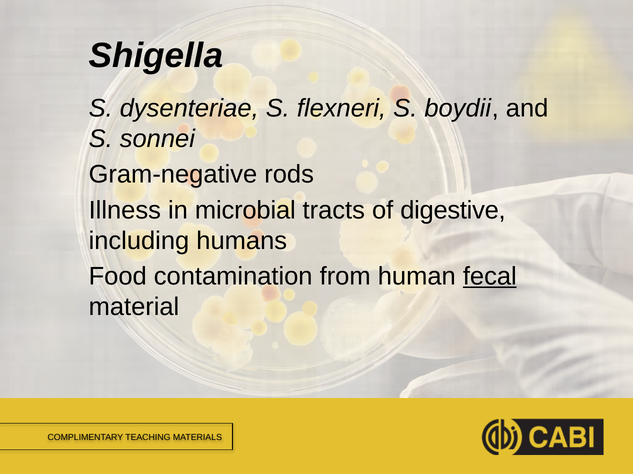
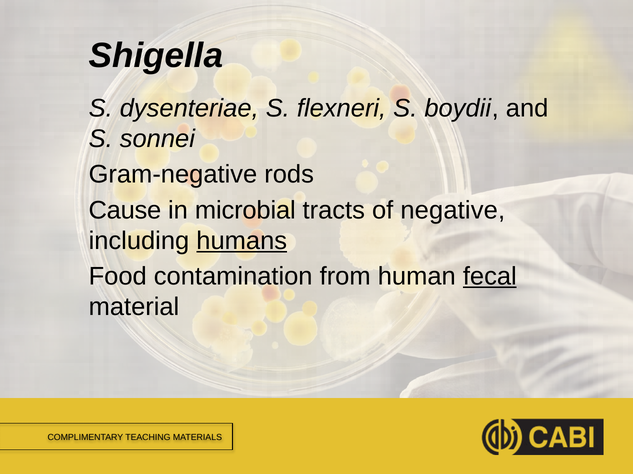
Illness: Illness -> Cause (125, 210)
digestive: digestive -> negative (453, 210)
humans underline: none -> present (242, 241)
